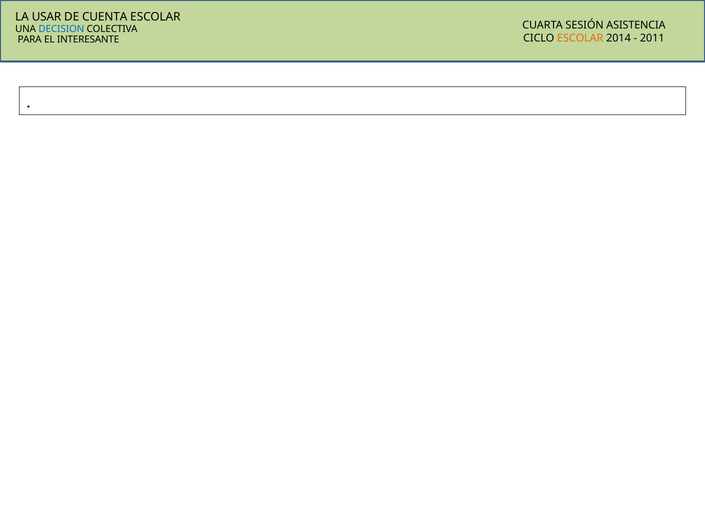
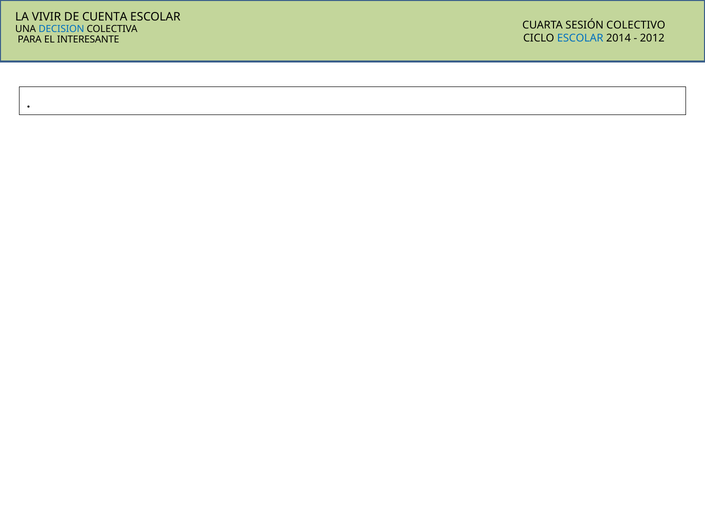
USAR: USAR -> VIVIR (46, 17)
ASISTENCIA: ASISTENCIA -> COLECTIVO (636, 25)
ESCOLAR colour: orange -> blue (580, 38)
2011: 2011 -> 2012 (652, 38)
